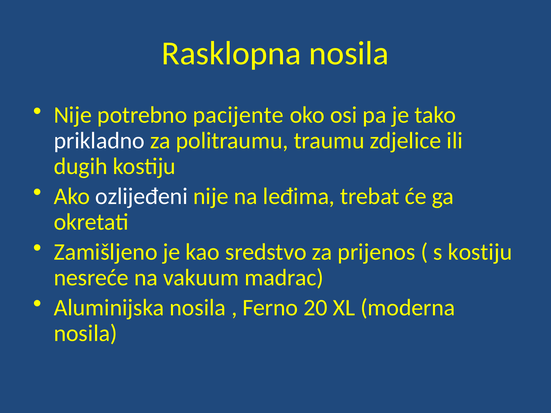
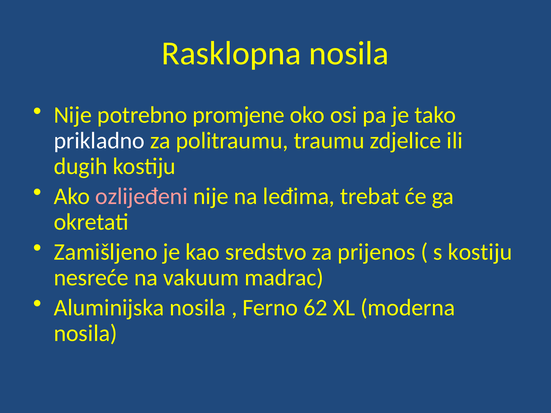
pacijente: pacijente -> promjene (239, 115)
ozlijeđeni colour: white -> pink (142, 196)
20: 20 -> 62 (315, 308)
